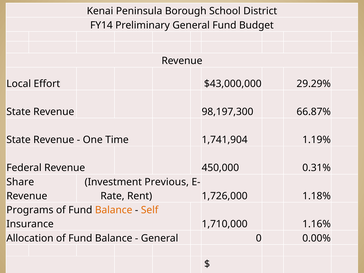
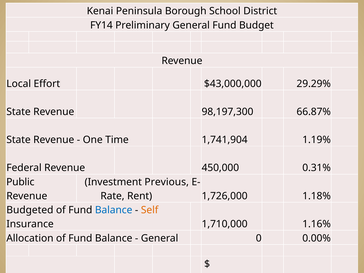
Share: Share -> Public (20, 182)
Programs: Programs -> Budgeted (30, 210)
Balance colour: orange -> blue (114, 210)
